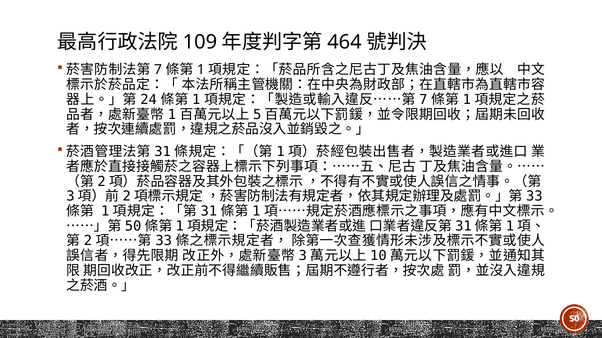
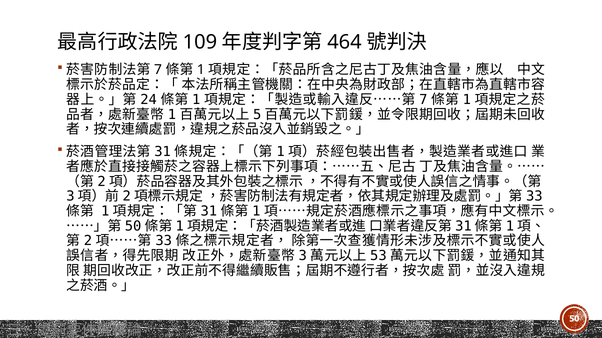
10: 10 -> 53 (378, 256)
